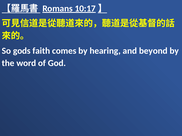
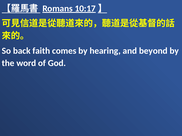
gods: gods -> back (22, 51)
